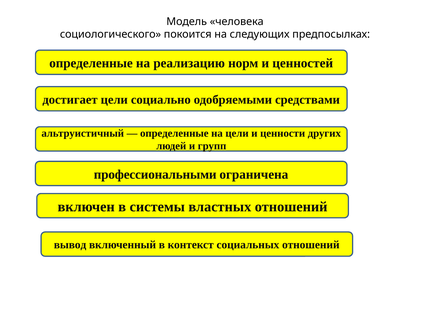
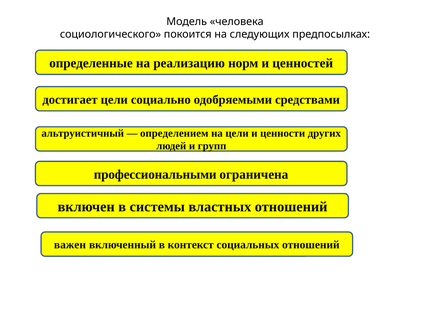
определенные: определенные -> определением (174, 133)
вывод: вывод -> важен (70, 245)
